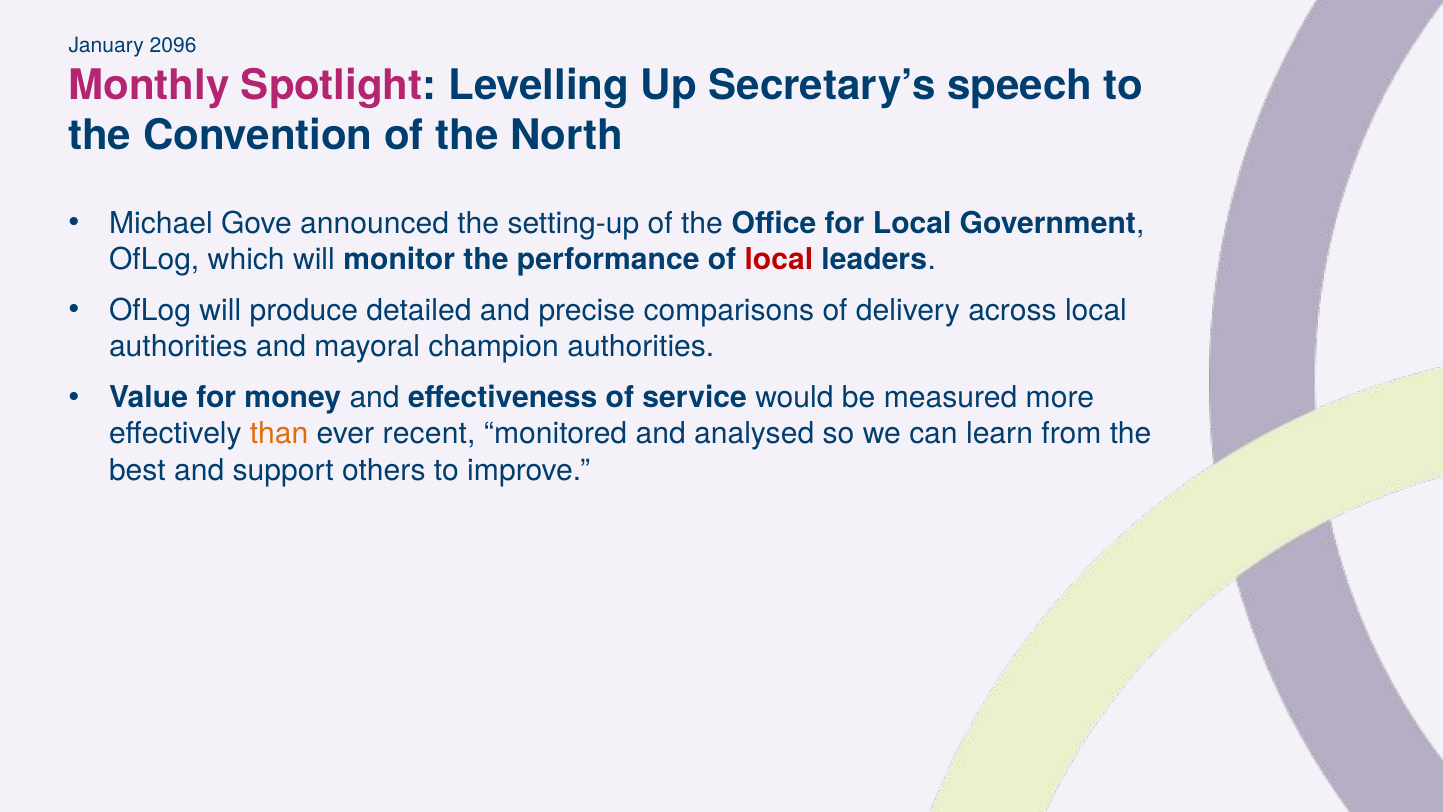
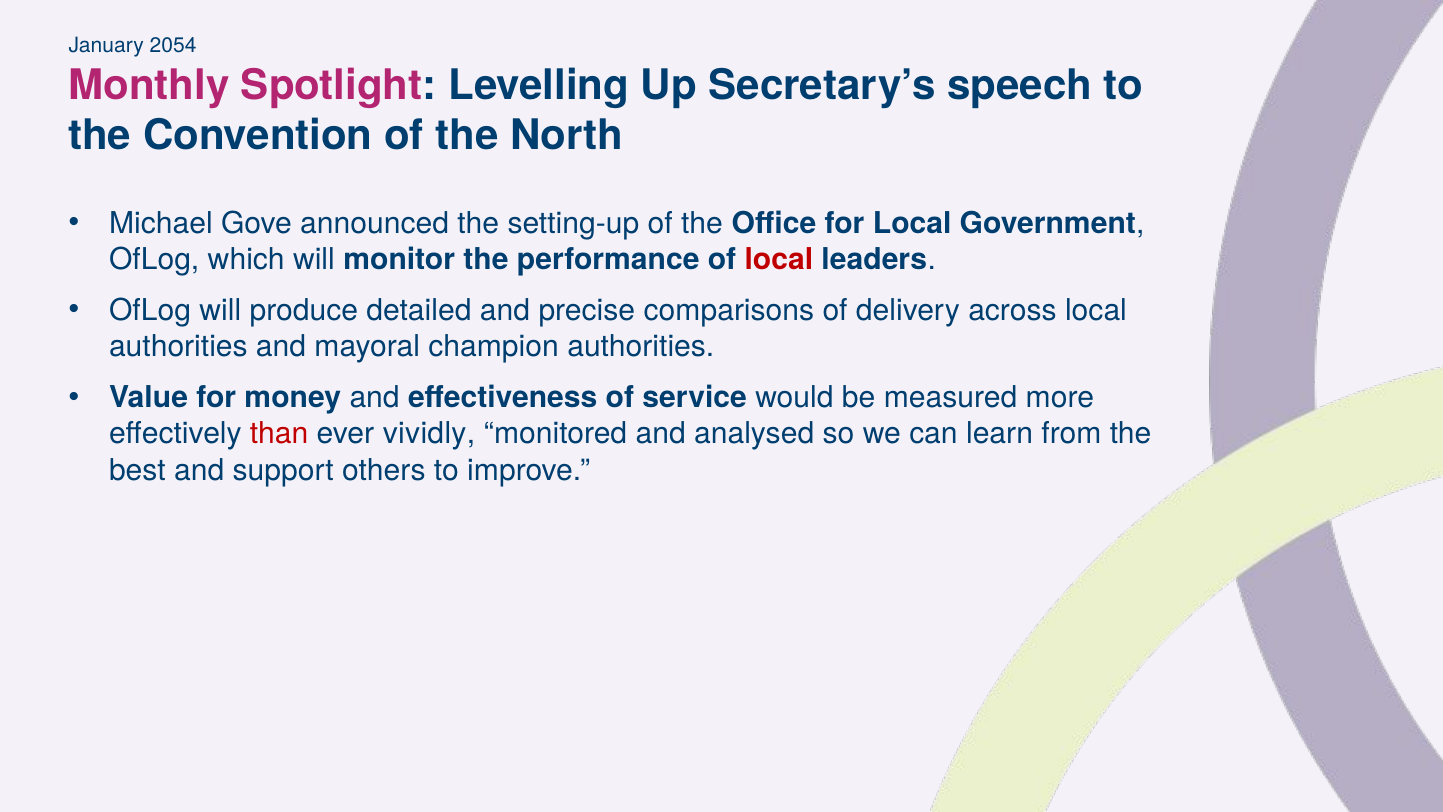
2096: 2096 -> 2054 (173, 46)
than colour: orange -> red (279, 434)
recent: recent -> vividly (429, 434)
